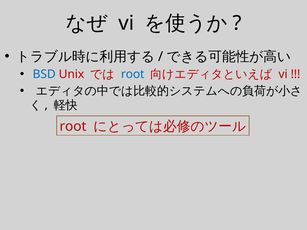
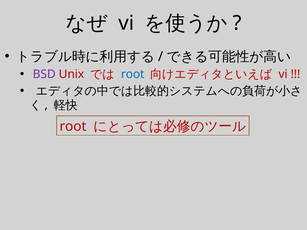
BSD colour: blue -> purple (44, 74)
